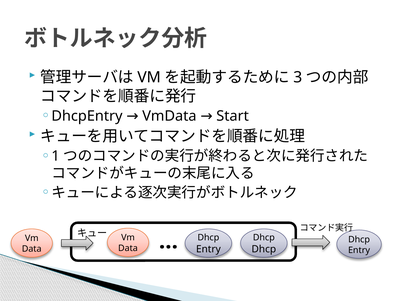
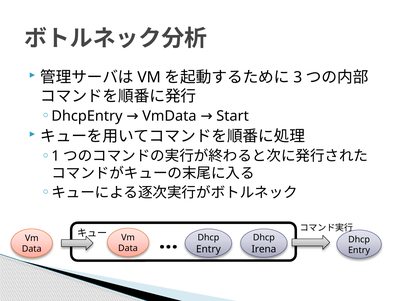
Dhcp: Dhcp -> Irena (264, 250)
